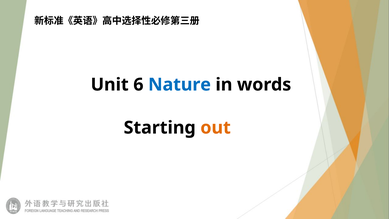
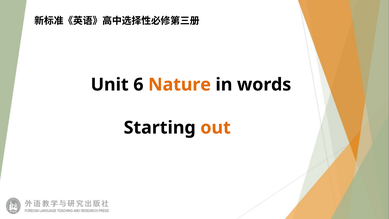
Nature colour: blue -> orange (180, 85)
